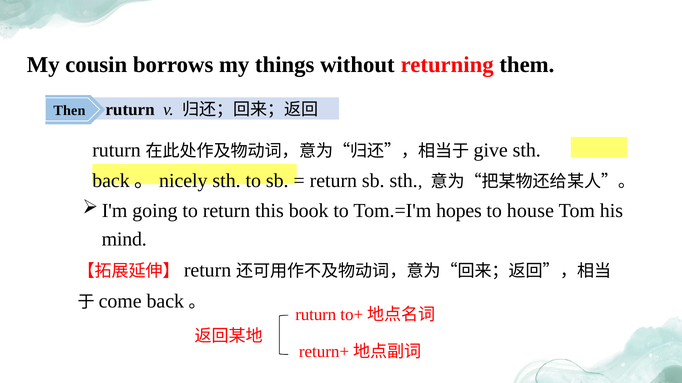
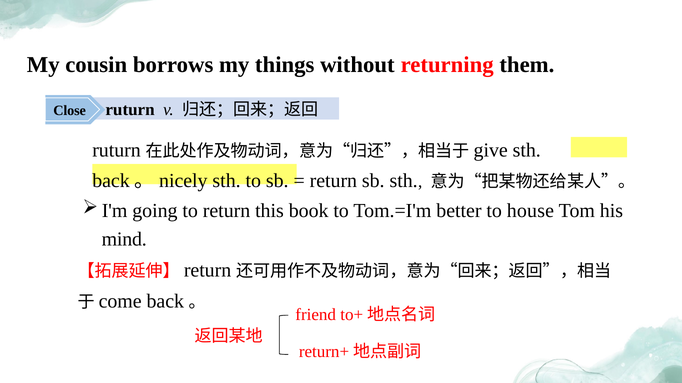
Then: Then -> Close (70, 111)
hopes: hopes -> better (459, 211)
ruturn: ruturn -> friend (316, 315)
